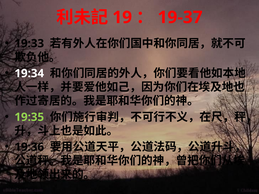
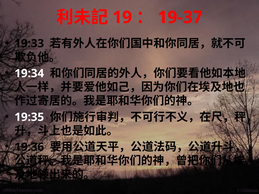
19:35 colour: light green -> white (29, 117)
